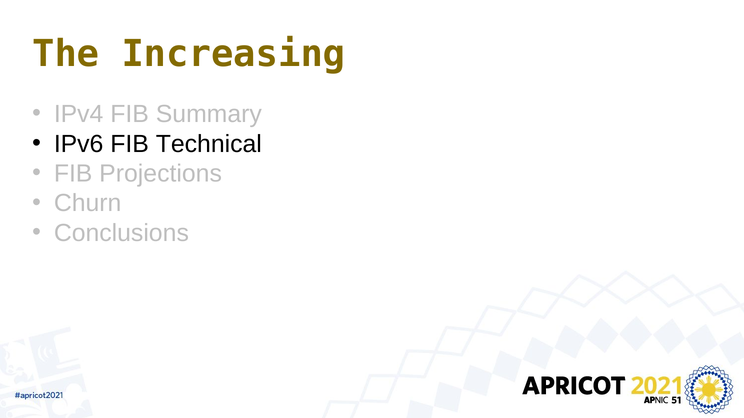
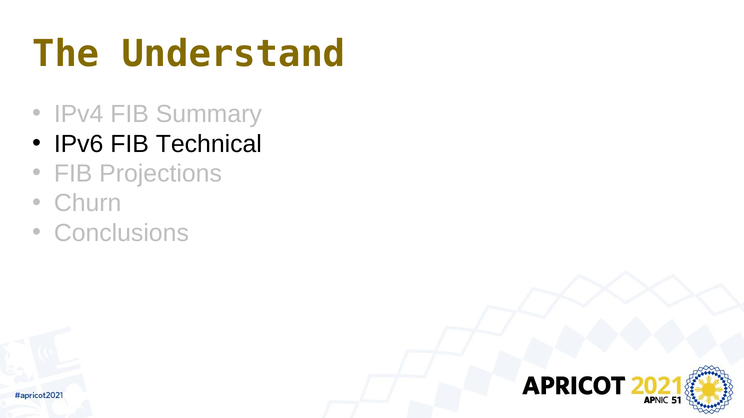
Increasing: Increasing -> Understand (233, 54)
